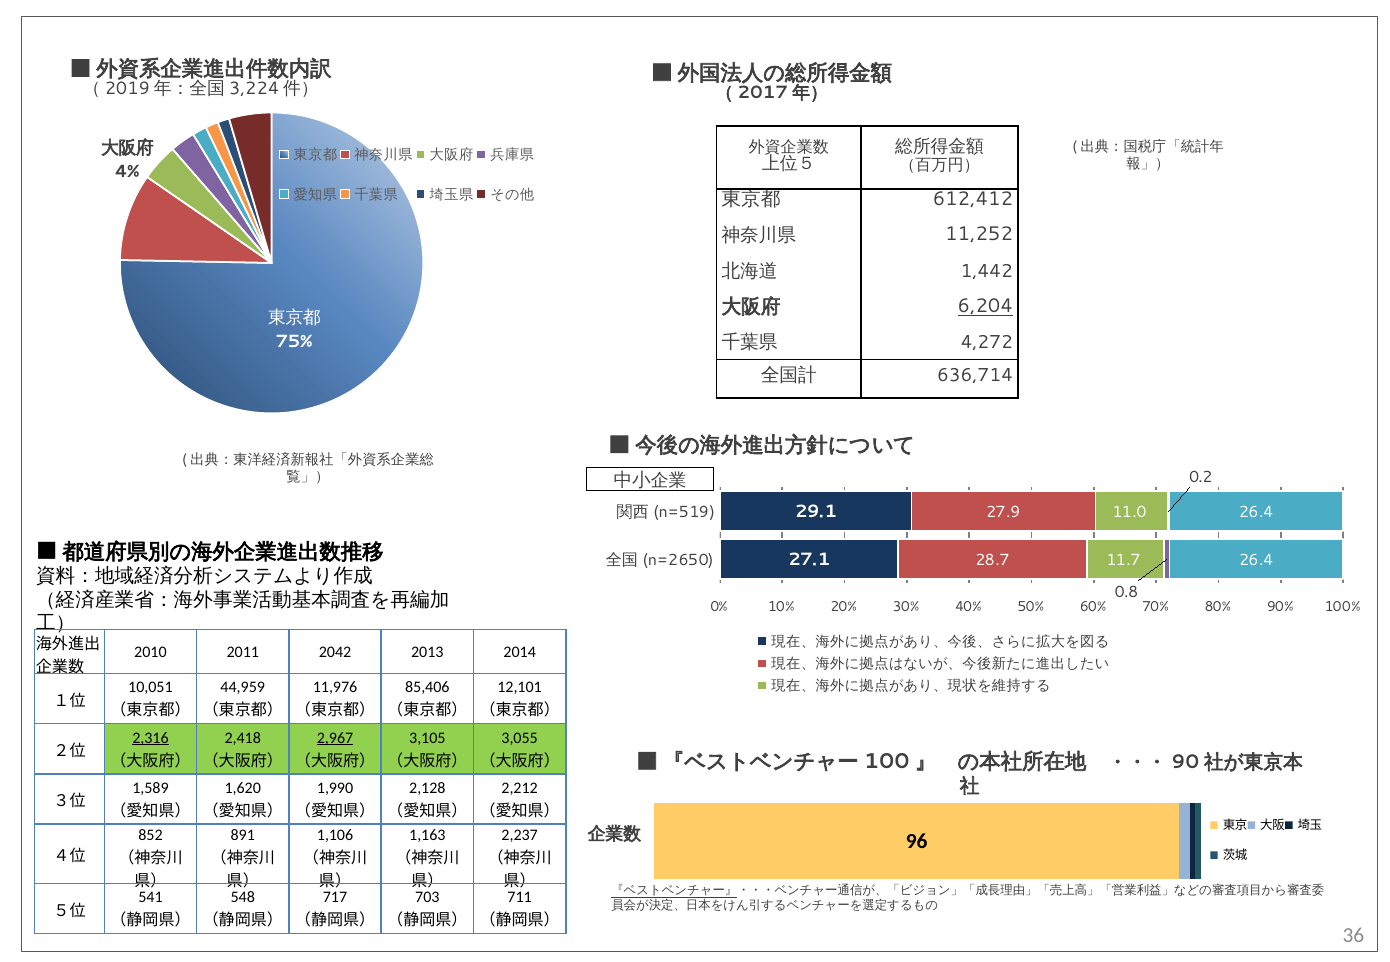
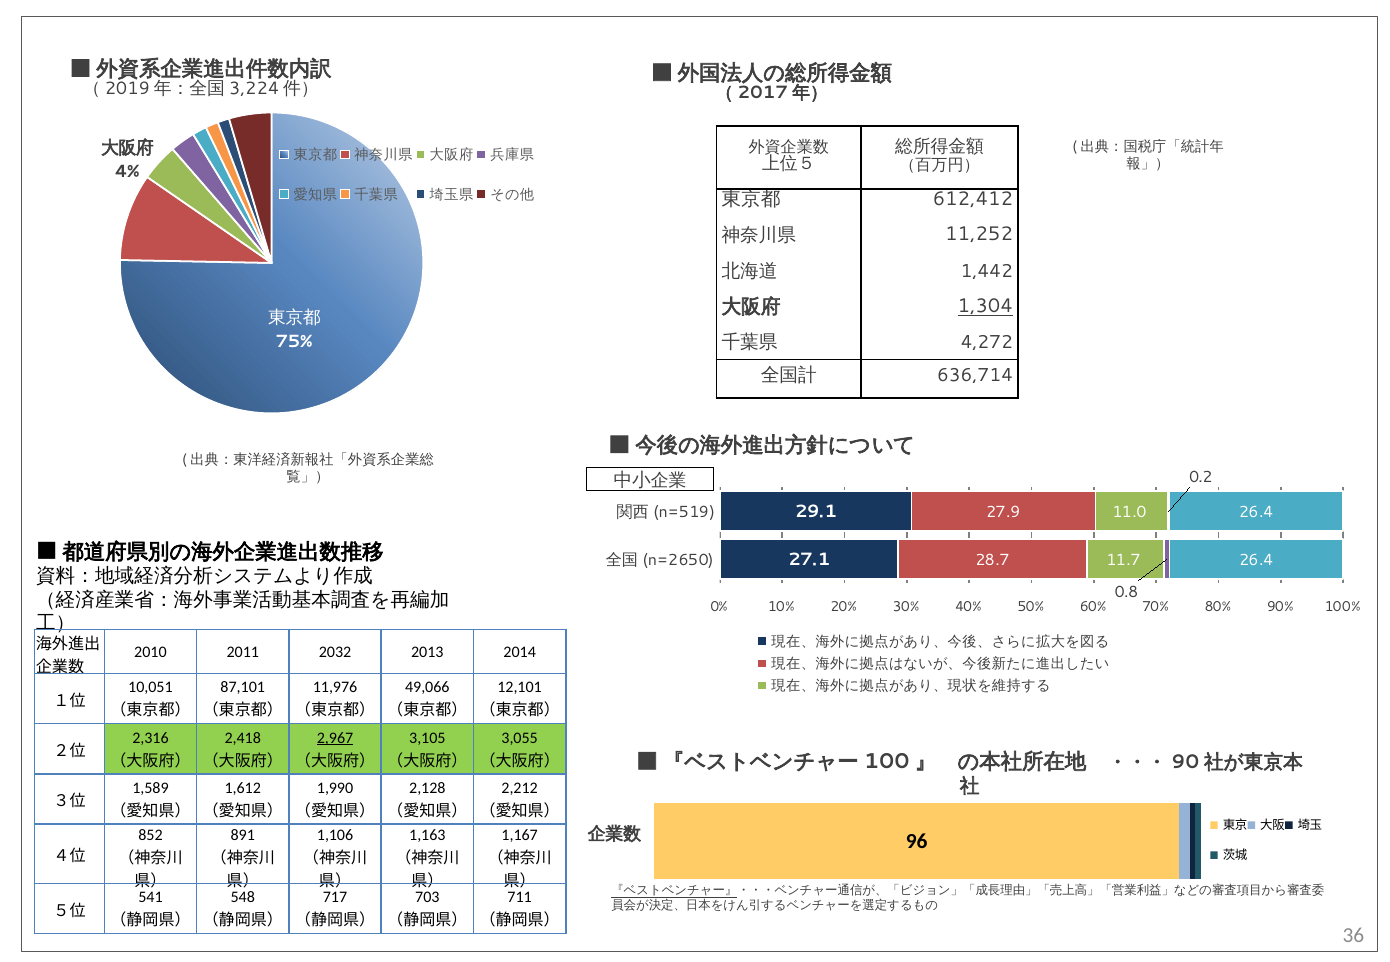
6,204: 6,204 -> 1,304 (985, 306)
2042: 2042 -> 2032 (335, 652)
44,959: 44,959 -> 87,101 (243, 688)
85,406: 85,406 -> 49,066 (427, 688)
2,316 underline: present -> none (150, 738)
1,620: 1,620 -> 1,612 (243, 788)
2,237: 2,237 -> 1,167 (520, 836)
